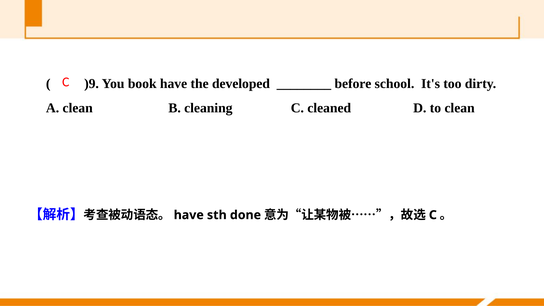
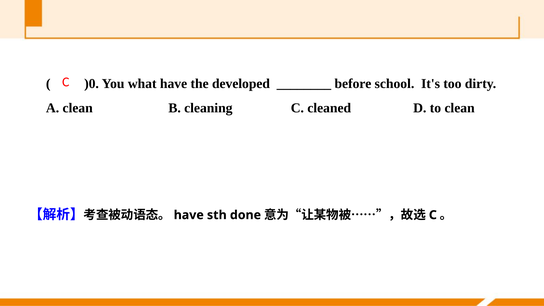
)9: )9 -> )0 (92, 84)
book: book -> what (142, 84)
